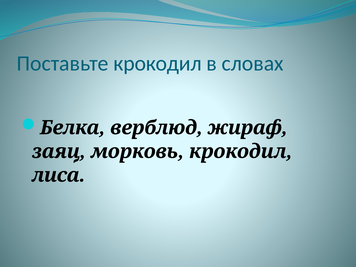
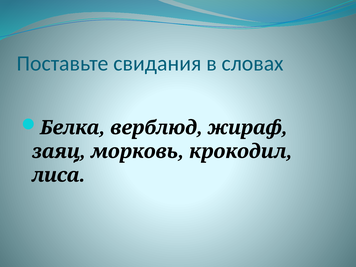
Поставьте крокодил: крокодил -> свидания (157, 64)
